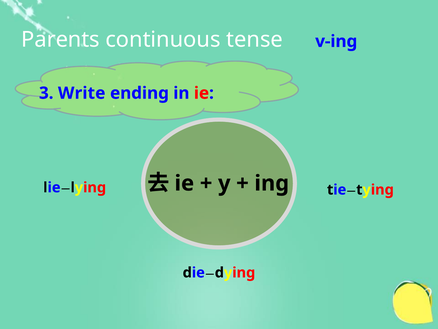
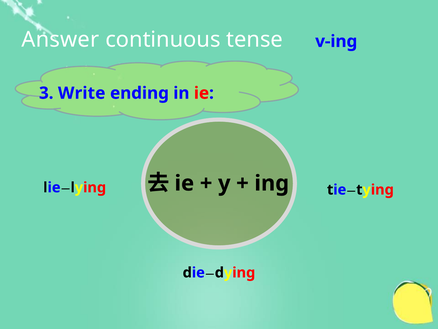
Parents: Parents -> Answer (60, 40)
